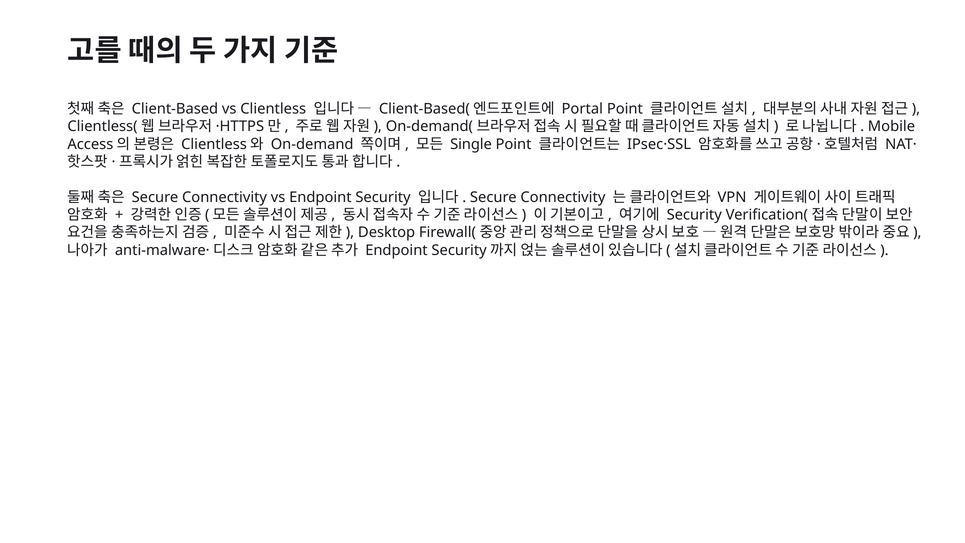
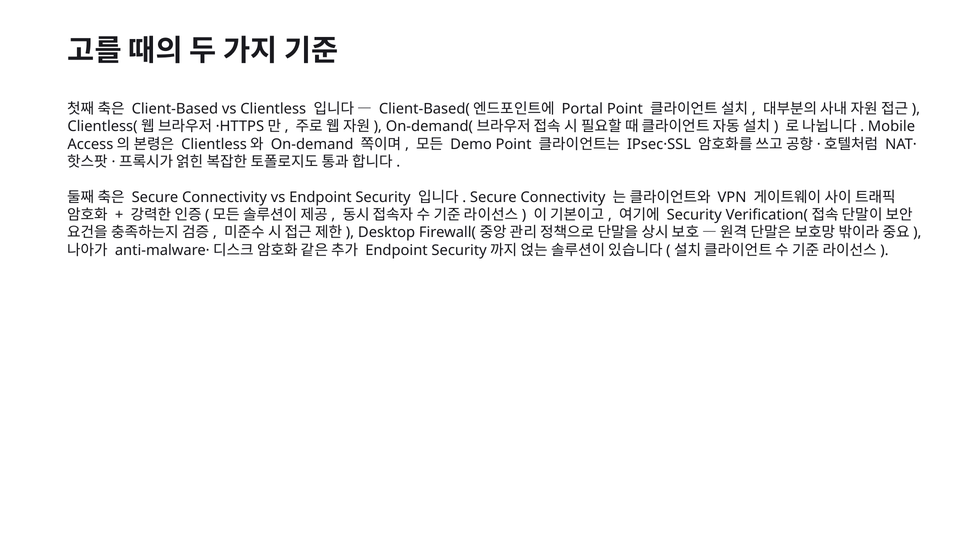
Single: Single -> Demo (471, 144)
